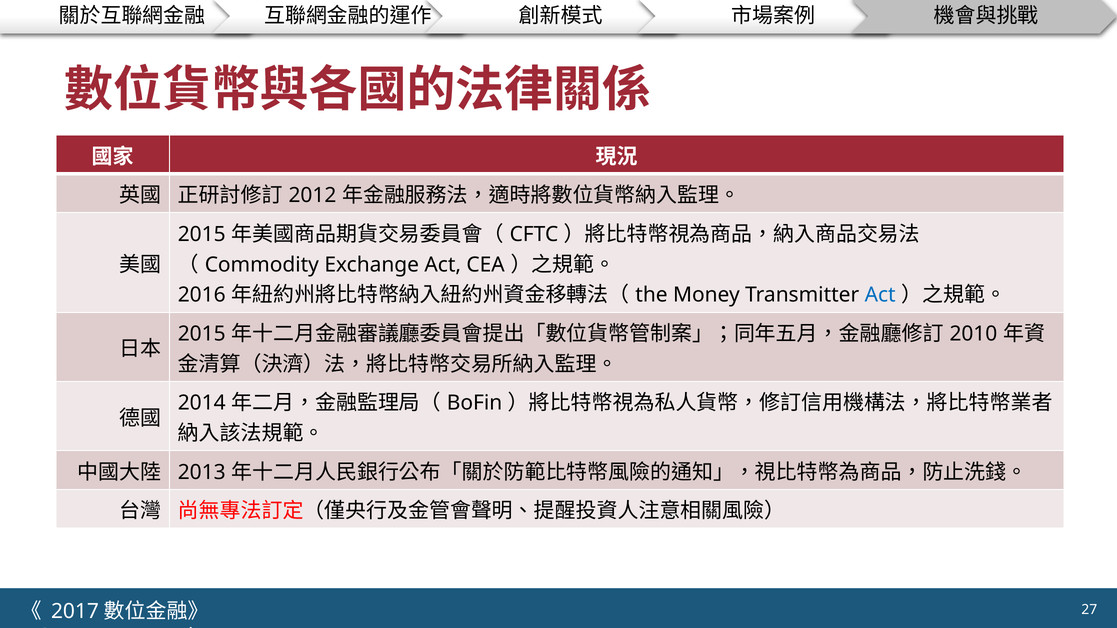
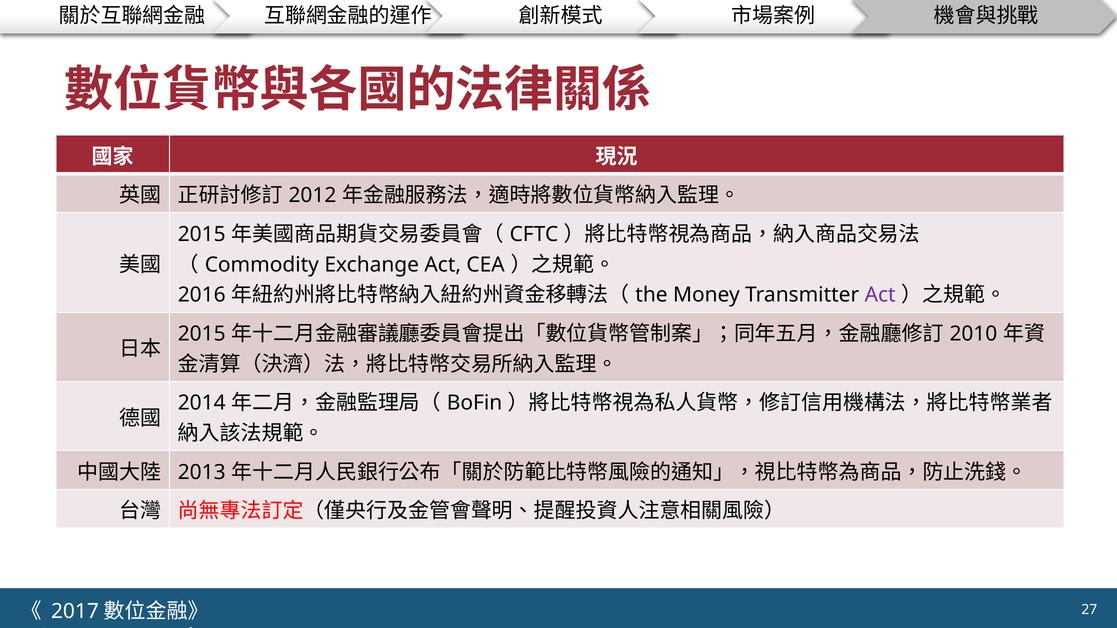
Act colour: blue -> purple (880, 295)
